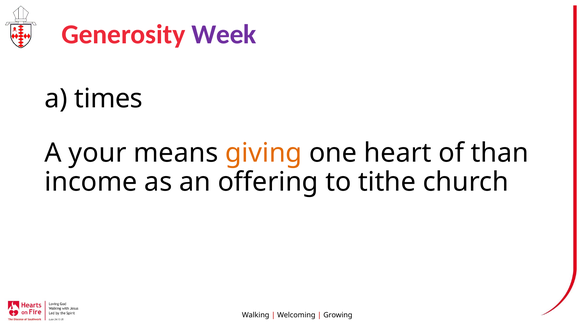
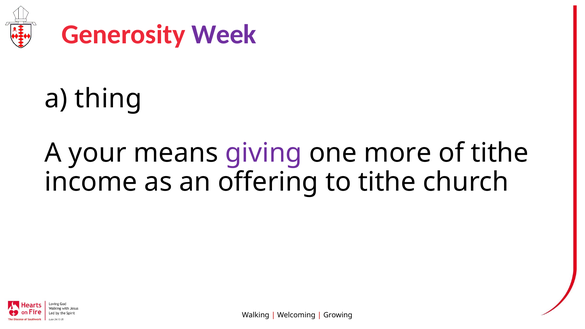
times: times -> thing (108, 99)
giving colour: orange -> purple (264, 153)
heart: heart -> more (398, 153)
of than: than -> tithe (500, 153)
